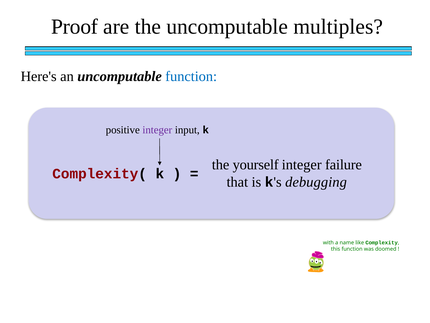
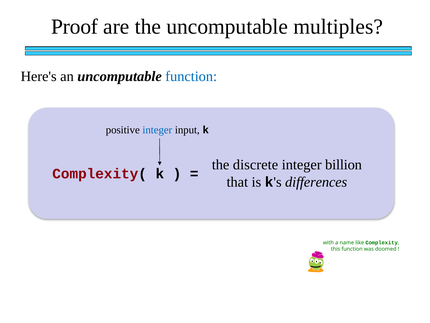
integer colour: purple -> blue (157, 130)
yourself: yourself -> discrete (256, 165)
failure: failure -> billion (344, 165)
debugging: debugging -> differences (316, 182)
